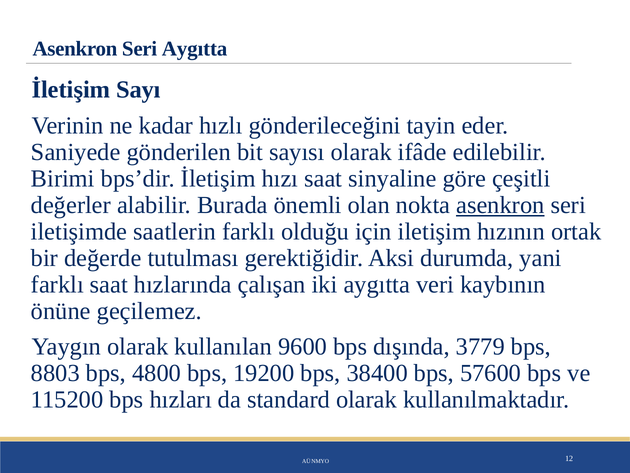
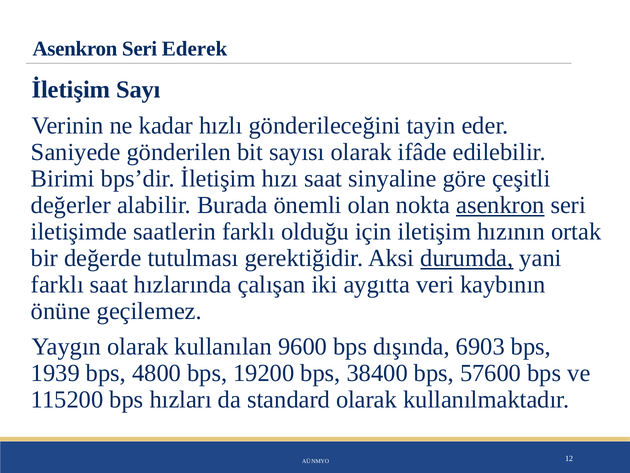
Seri Aygıtta: Aygıtta -> Ederek (195, 49)
durumda underline: none -> present (467, 258)
3779: 3779 -> 6903 (480, 346)
8803: 8803 -> 1939 (55, 373)
